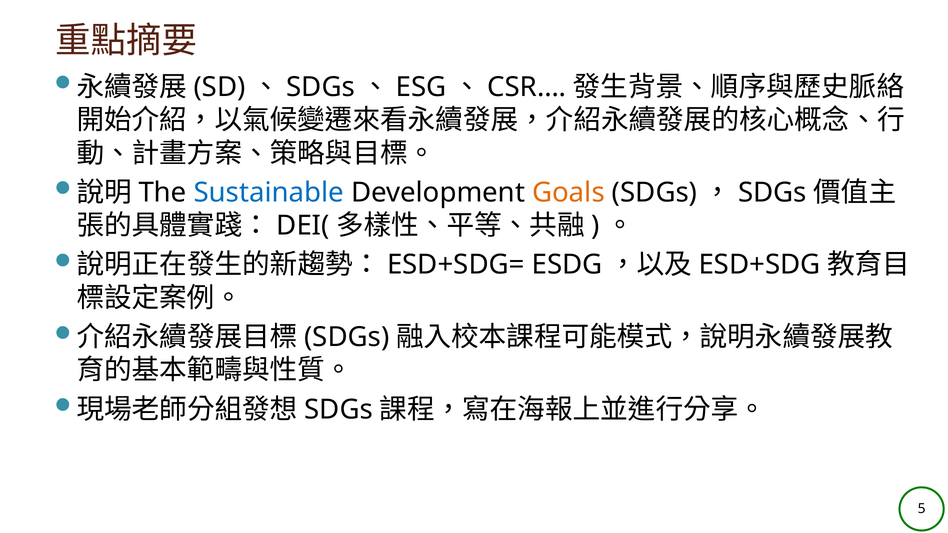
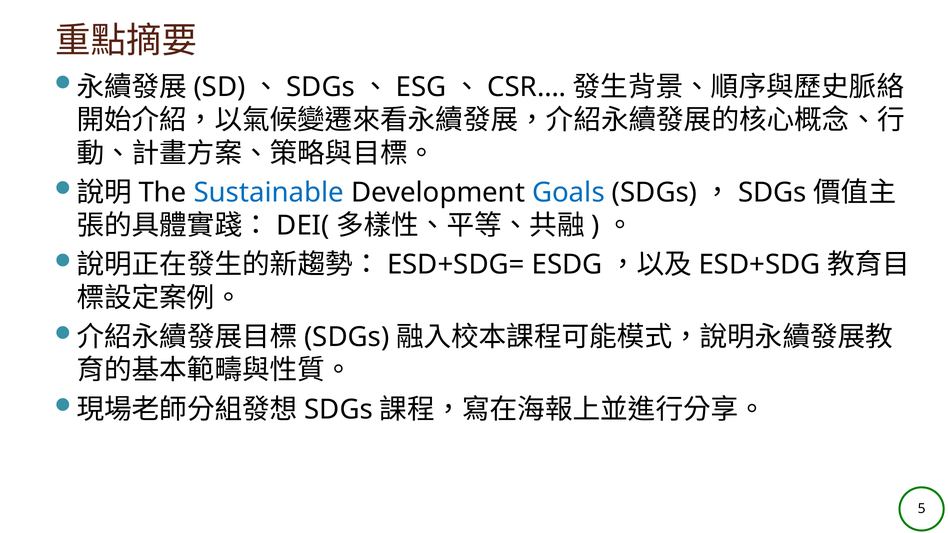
Goals colour: orange -> blue (569, 193)
